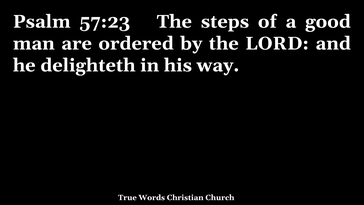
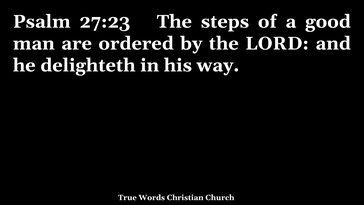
57:23: 57:23 -> 27:23 (105, 22)
